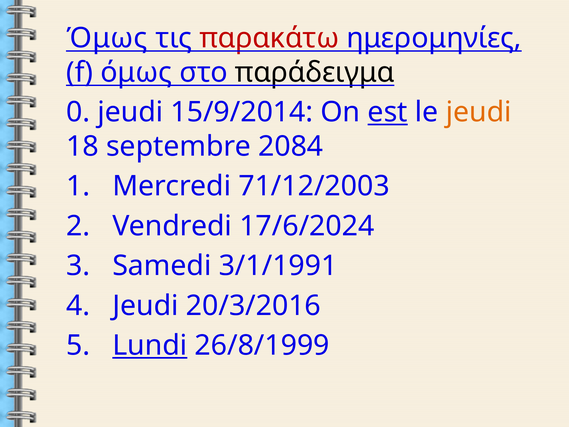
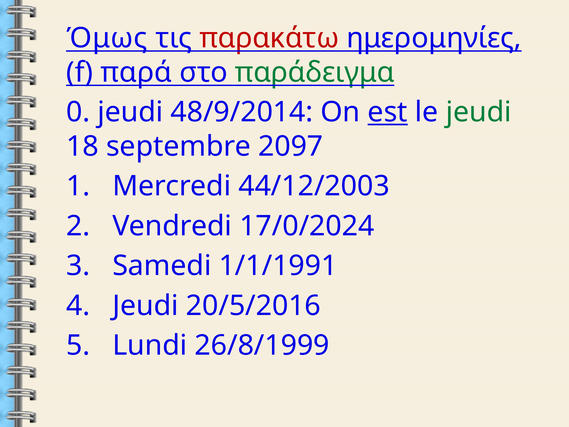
f όμως: όμως -> παρά (136, 72)
παράδειγμα colour: black -> green (315, 72)
15/9/2014: 15/9/2014 -> 48/9/2014 (242, 112)
jeudi colour: orange -> green (479, 112)
2084: 2084 -> 2097 (291, 146)
71/12/2003: 71/12/2003 -> 44/12/2003 (314, 186)
17/6/2024: 17/6/2024 -> 17/0/2024 (307, 226)
3/1/1991: 3/1/1991 -> 1/1/1991 (278, 266)
20/3/2016: 20/3/2016 -> 20/5/2016 (253, 306)
Lundi underline: present -> none (150, 345)
